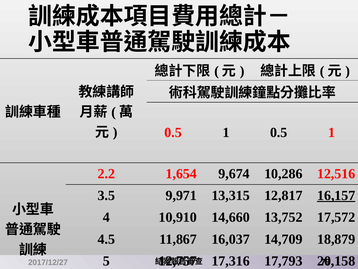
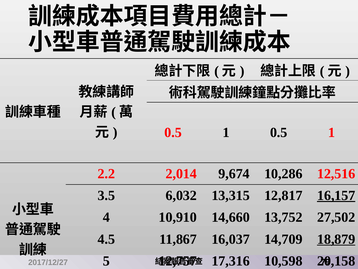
1,654: 1,654 -> 2,014 (181, 173)
9,971: 9,971 -> 6,032 (181, 195)
17,572: 17,572 -> 27,502 (336, 217)
18,879 underline: none -> present (336, 239)
17,793: 17,793 -> 10,598 (283, 260)
